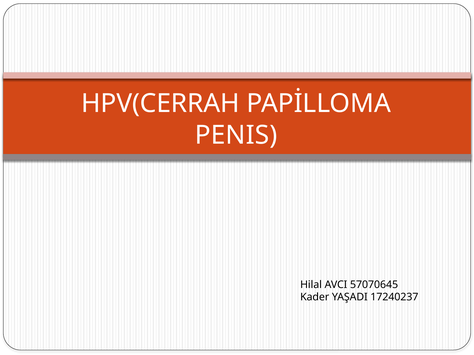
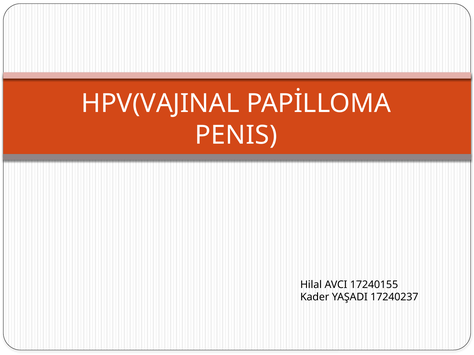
HPV(CERRAH: HPV(CERRAH -> HPV(VAJINAL (160, 104)
57070645: 57070645 -> 17240155 (374, 285)
